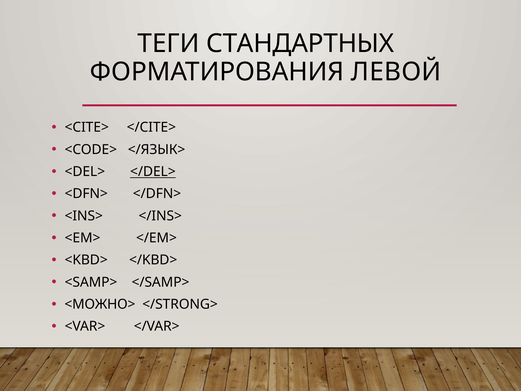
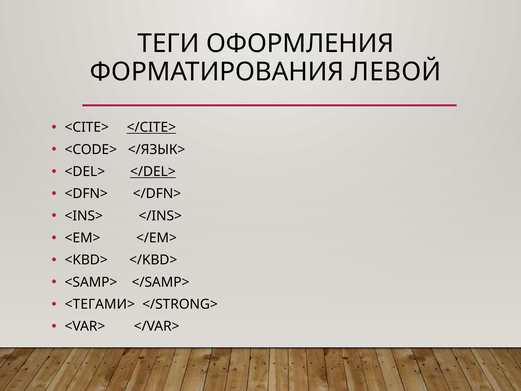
СТАНДАРТНЫХ: СТАНДАРТНЫХ -> ОФОРМЛЕНИЯ (300, 44)
</CITE> underline: none -> present (151, 127)
<МОЖНО>: <МОЖНО> -> <ТЕГАМИ> (100, 304)
